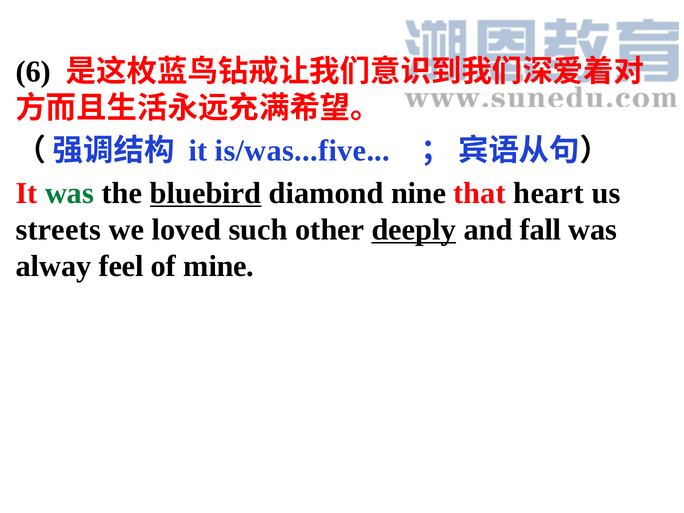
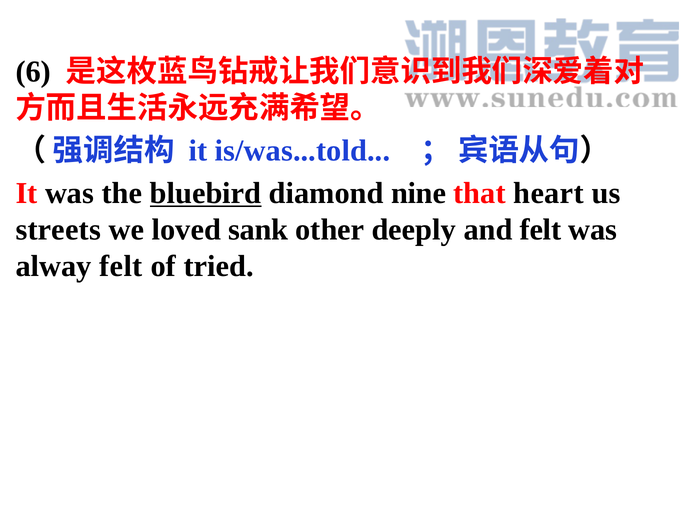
is/was...five: is/was...five -> is/was...told (303, 151)
was colour: green -> black (70, 193)
such: such -> sank (258, 230)
deeply underline: present -> none (414, 230)
and fall: fall -> felt (541, 230)
alway feel: feel -> felt (121, 266)
mine: mine -> tried (219, 266)
